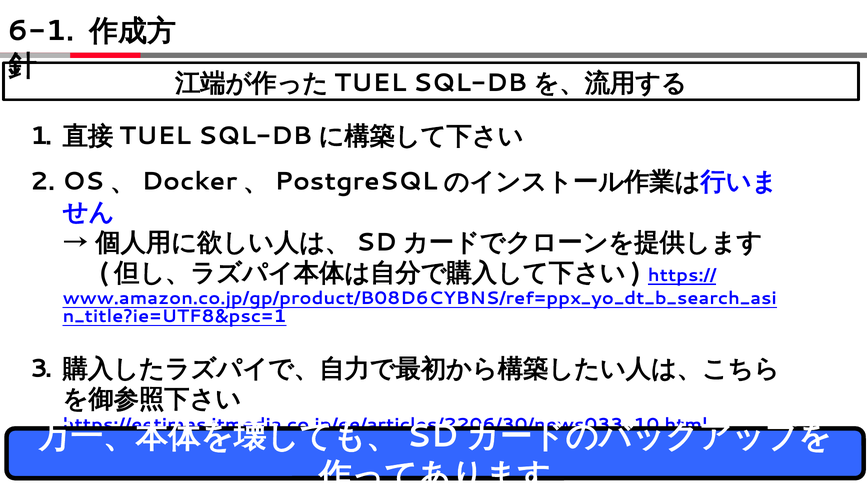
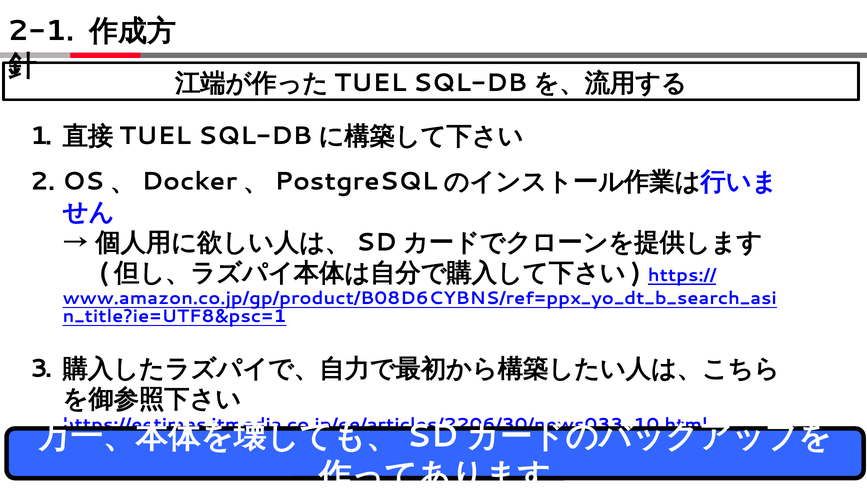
6-1: 6-1 -> 2-1 (41, 31)
